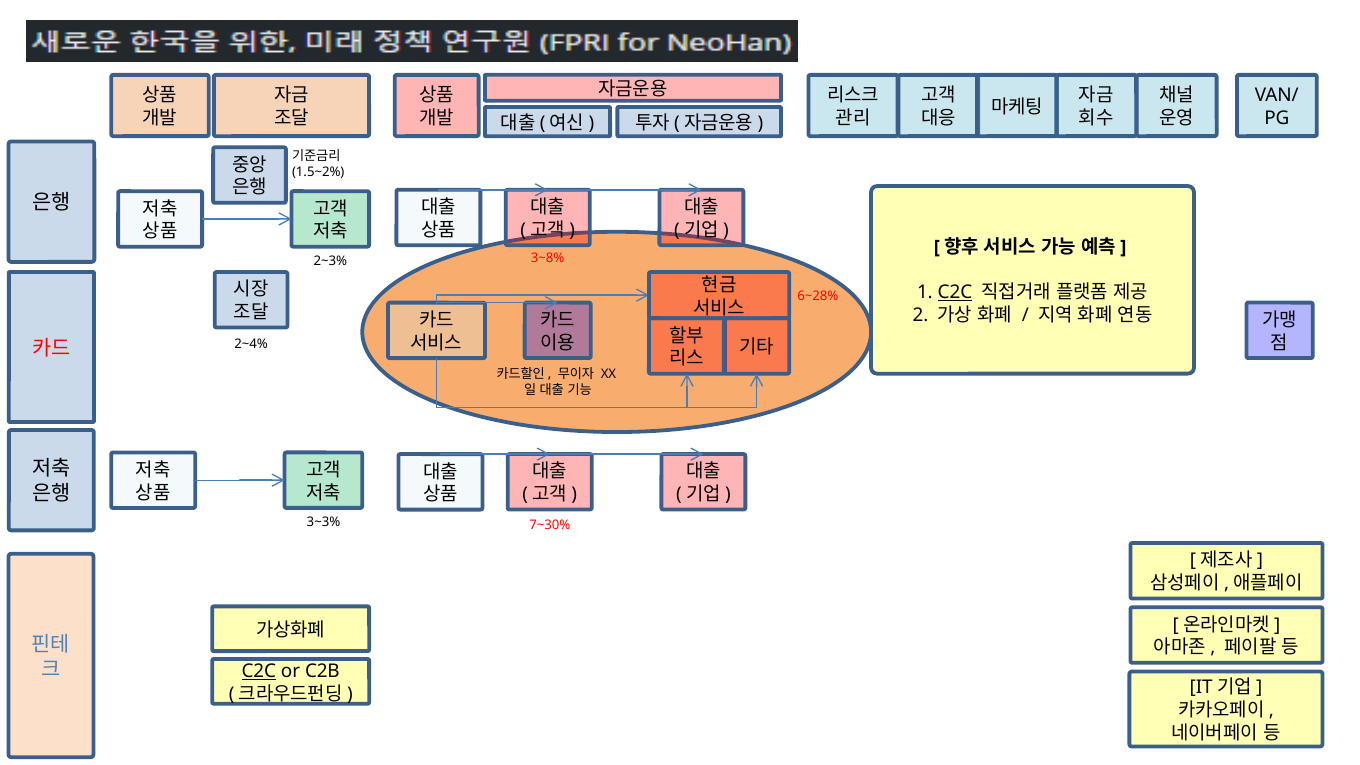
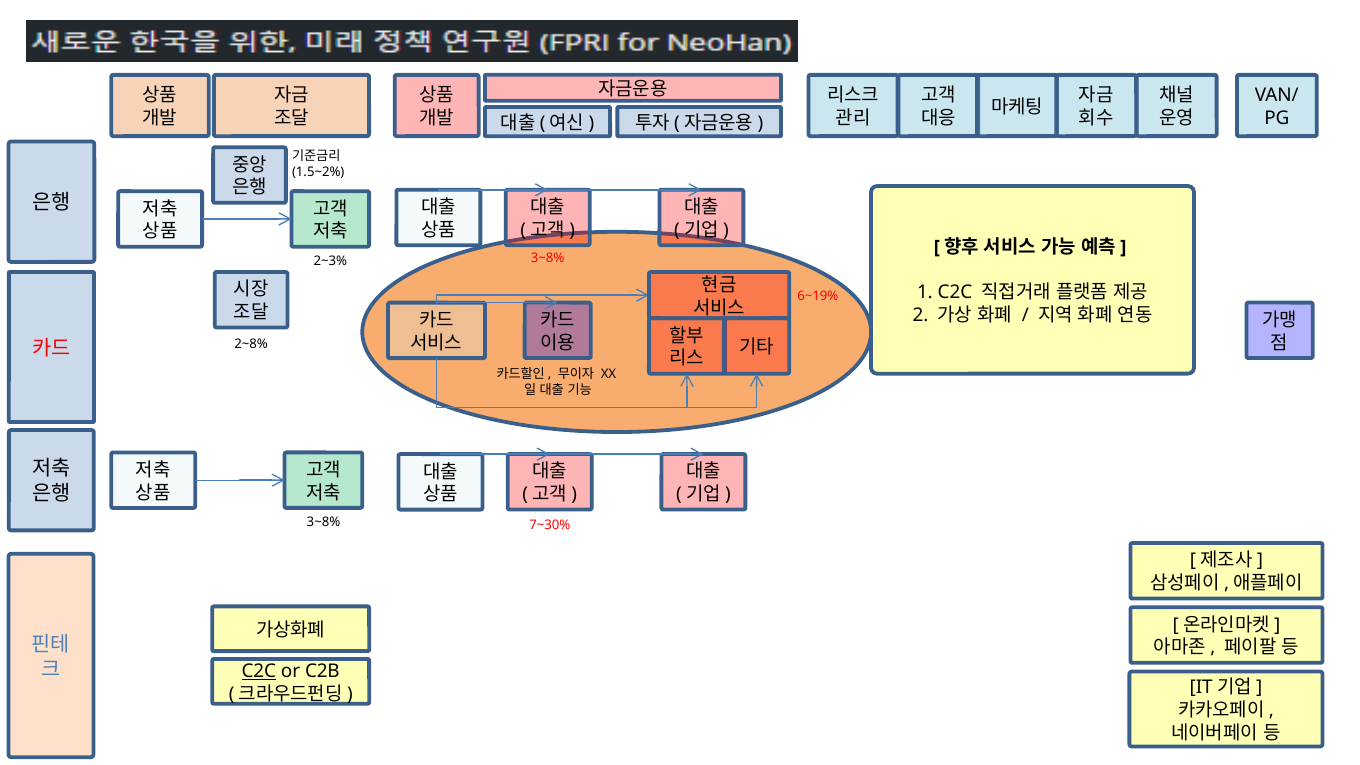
C2C underline: present -> none (955, 292)
6~28%: 6~28% -> 6~19% (818, 296)
2~4%: 2~4% -> 2~8% (251, 344)
3~3%: 3~3% -> 3~8% (323, 522)
